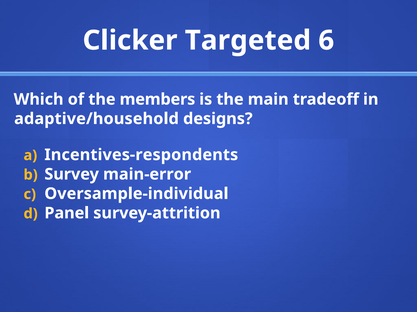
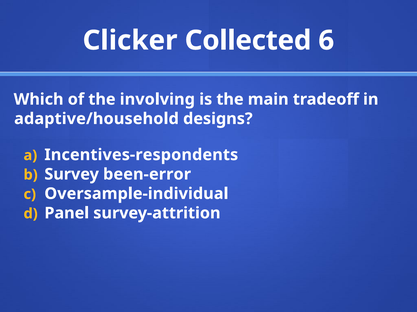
Targeted: Targeted -> Collected (248, 41)
members: members -> involving (157, 100)
main-error: main-error -> been-error (147, 175)
